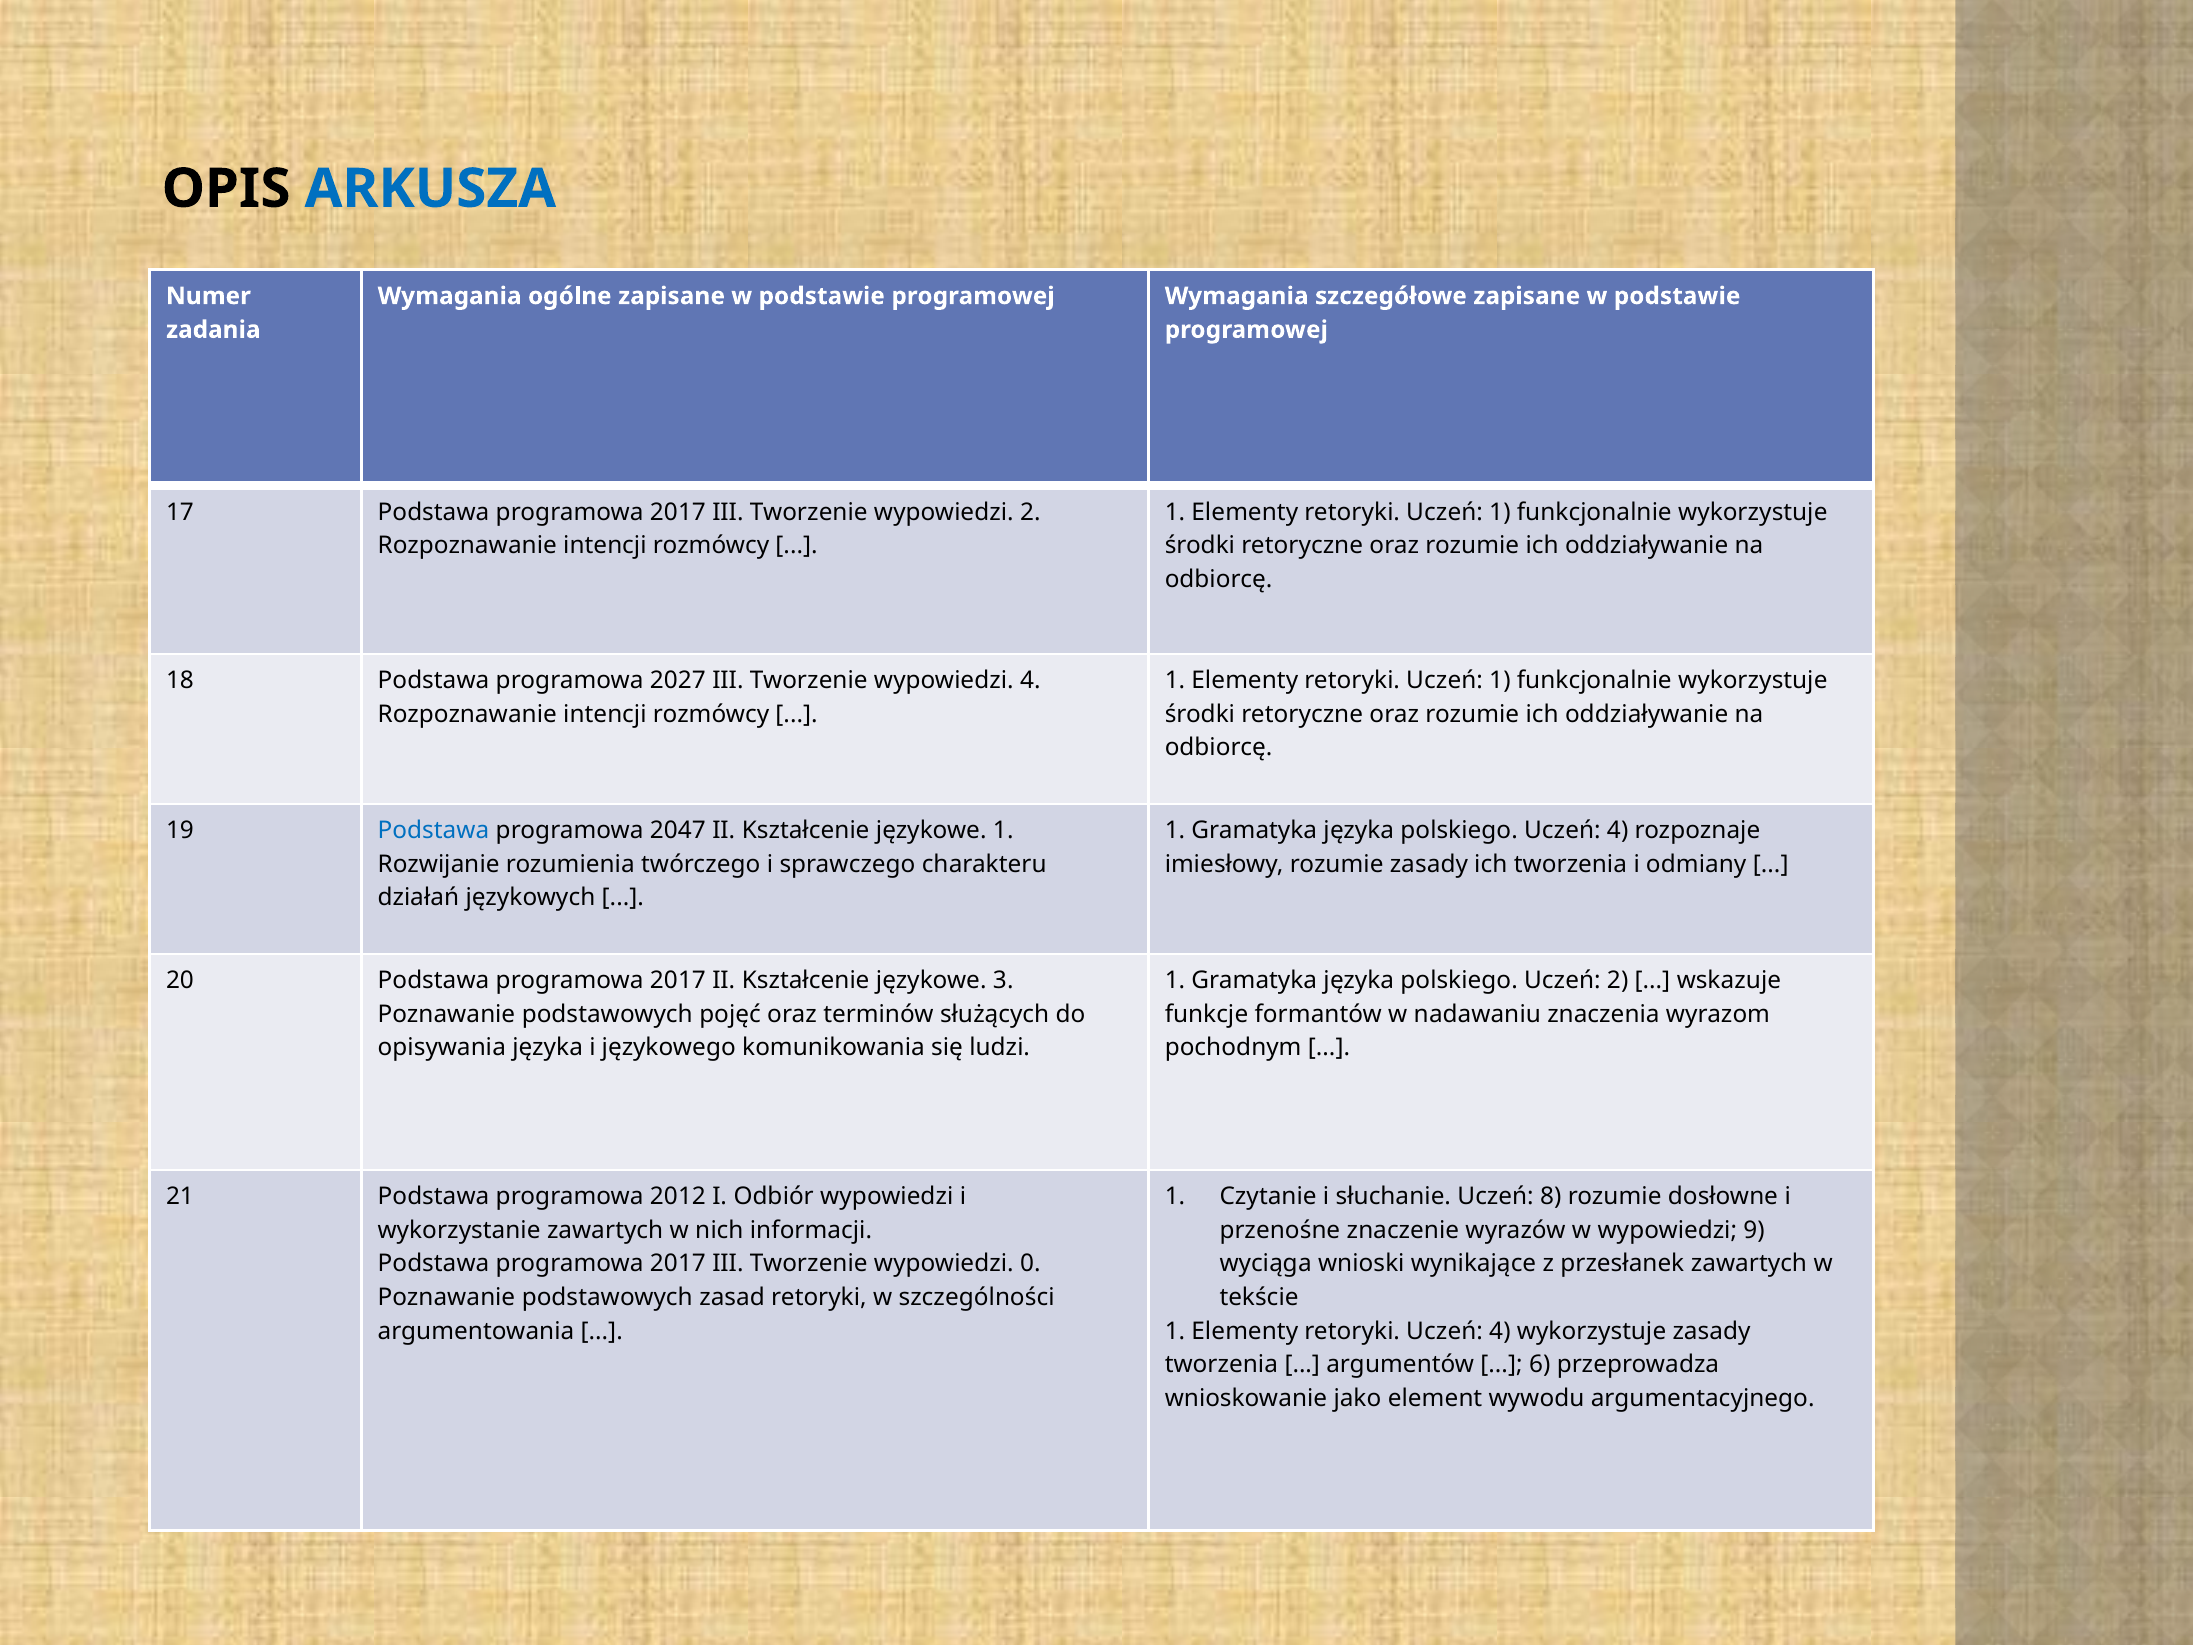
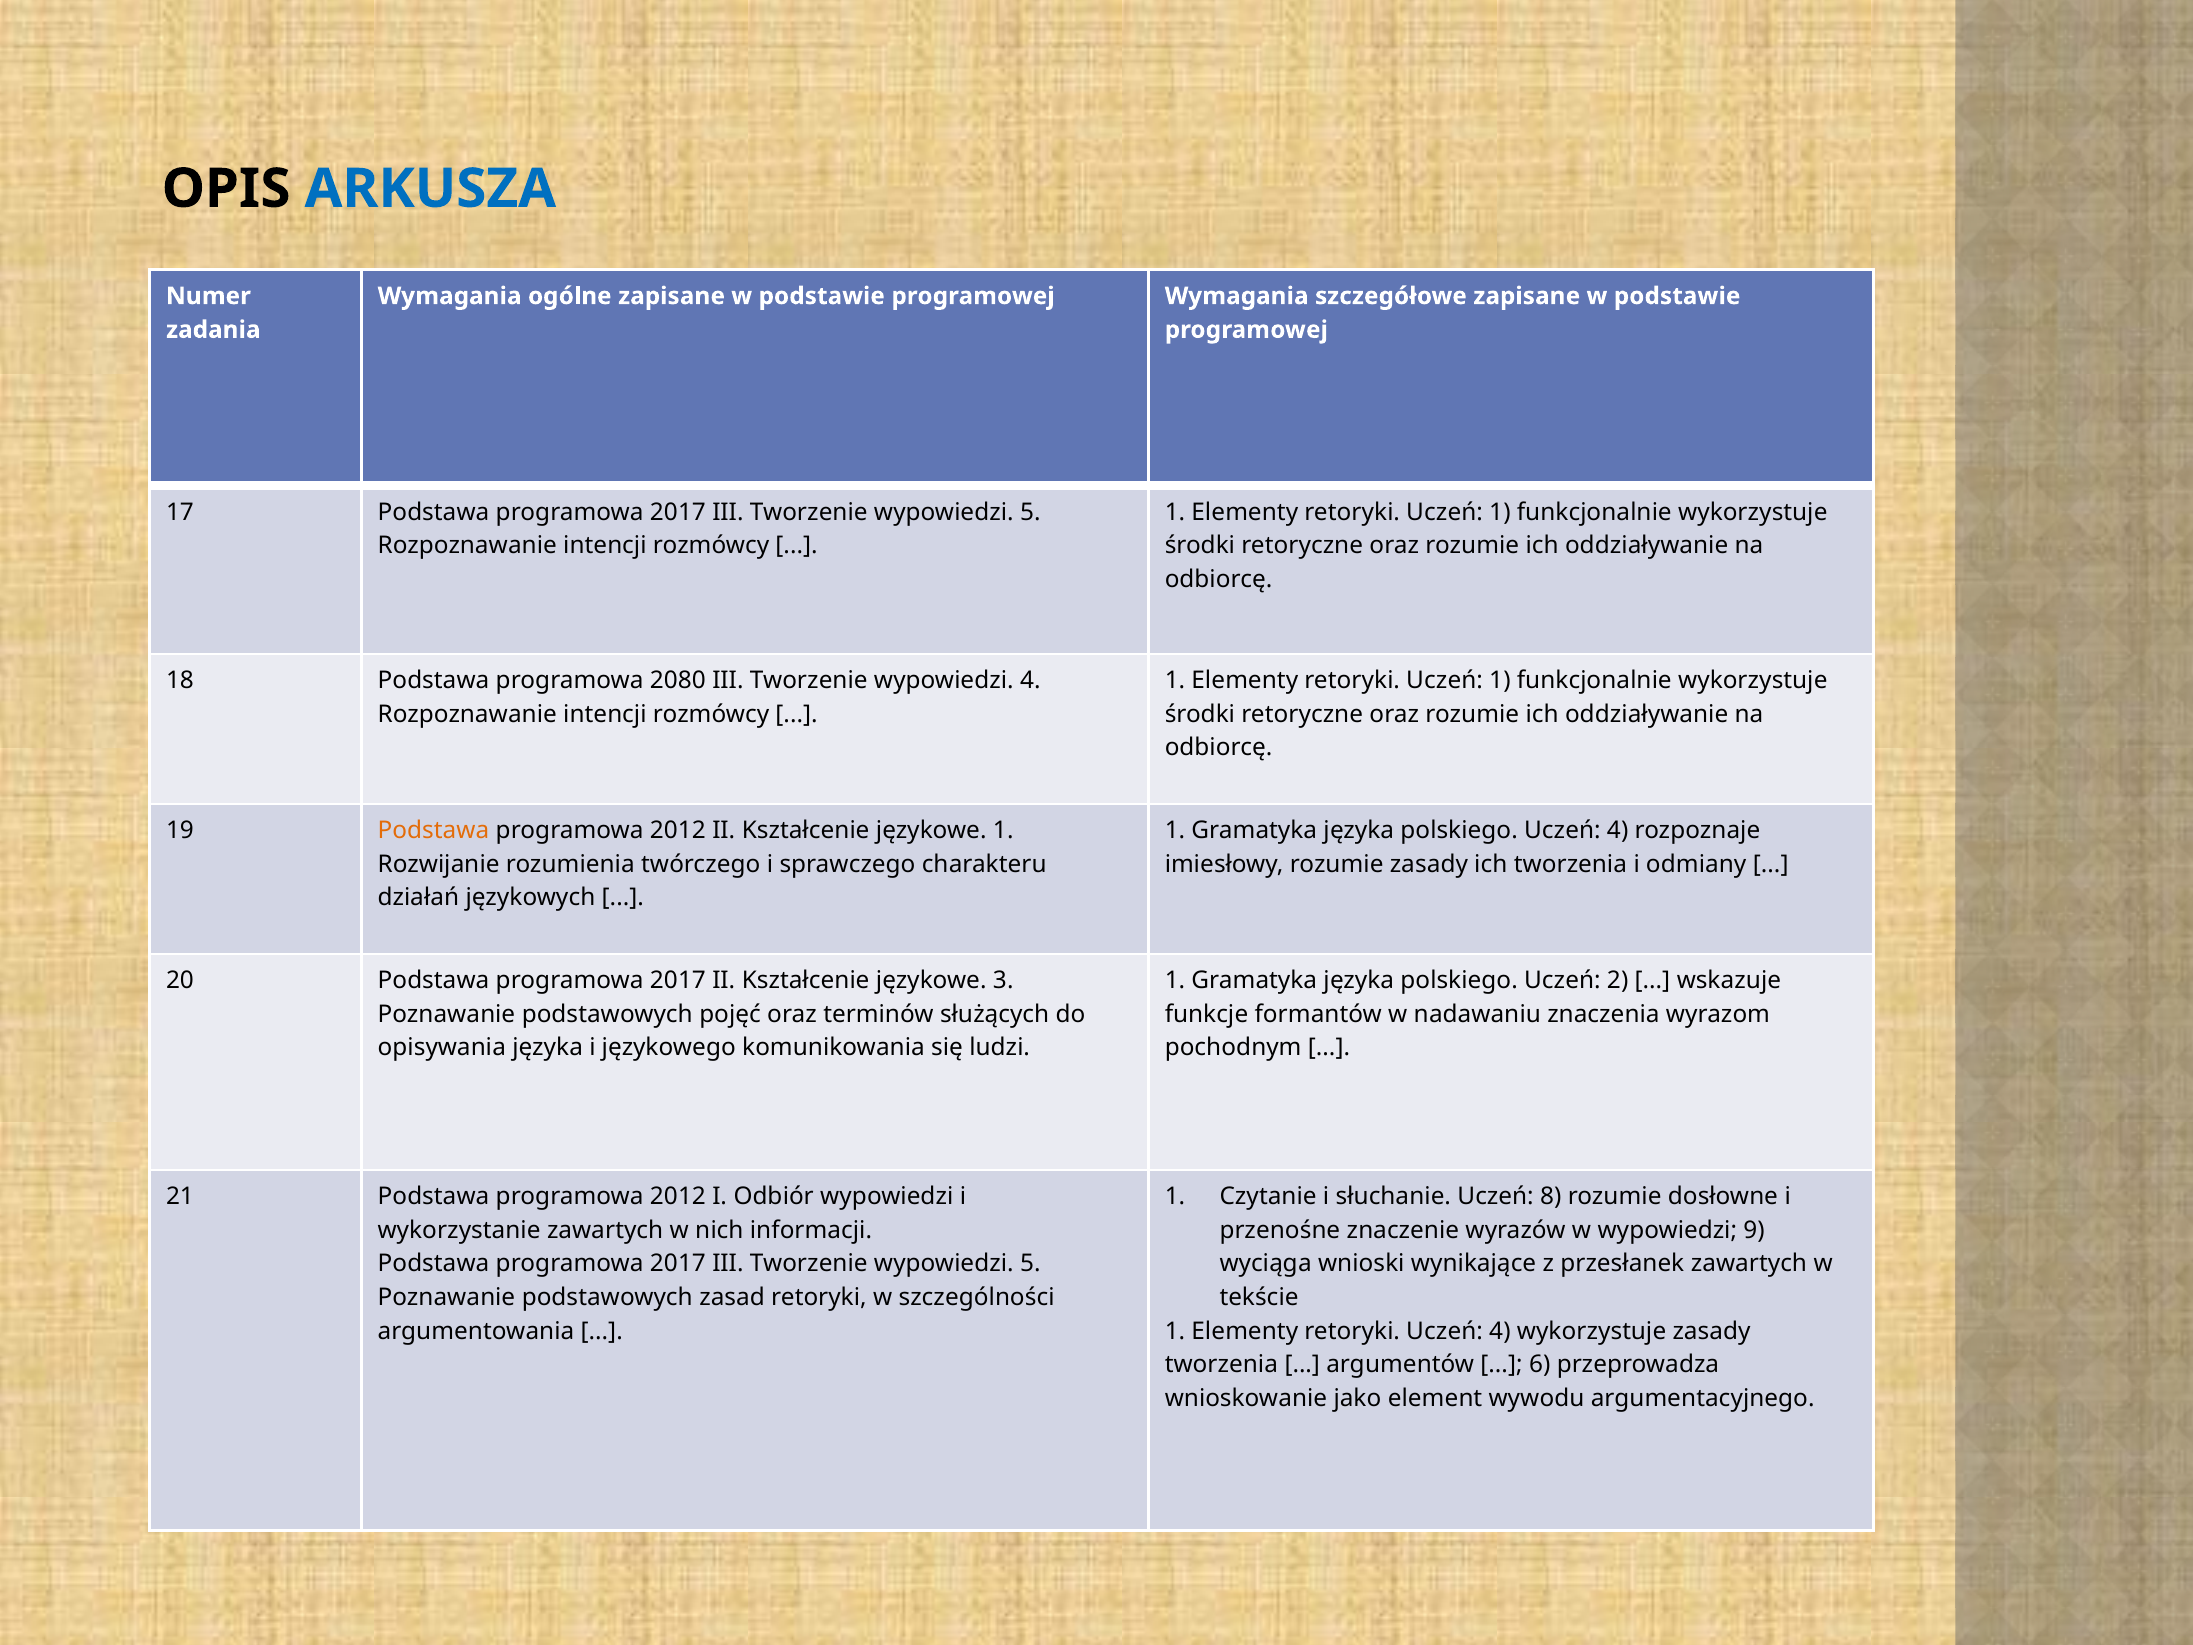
2: 2 -> 5 (1030, 512)
2027: 2027 -> 2080 (678, 680)
Podstawa colour: blue -> orange (433, 830)
2047: 2047 -> 2012 (678, 830)
0: 0 -> 5 (1030, 1264)
